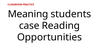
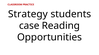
Meaning: Meaning -> Strategy (28, 14)
